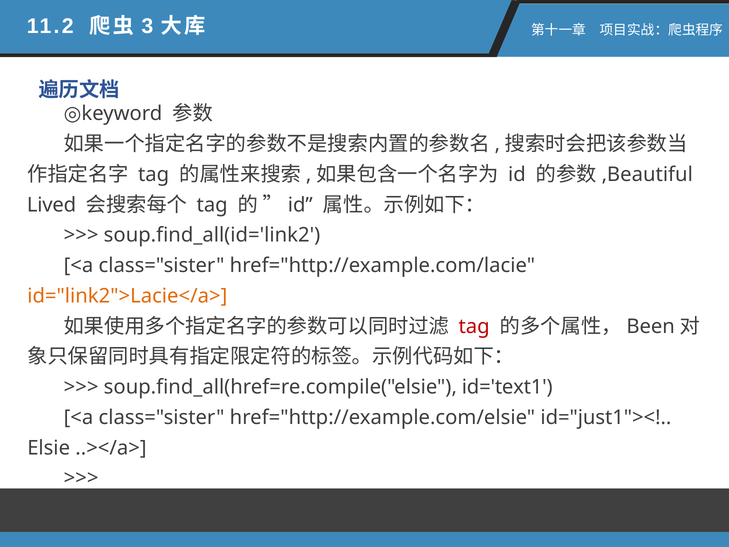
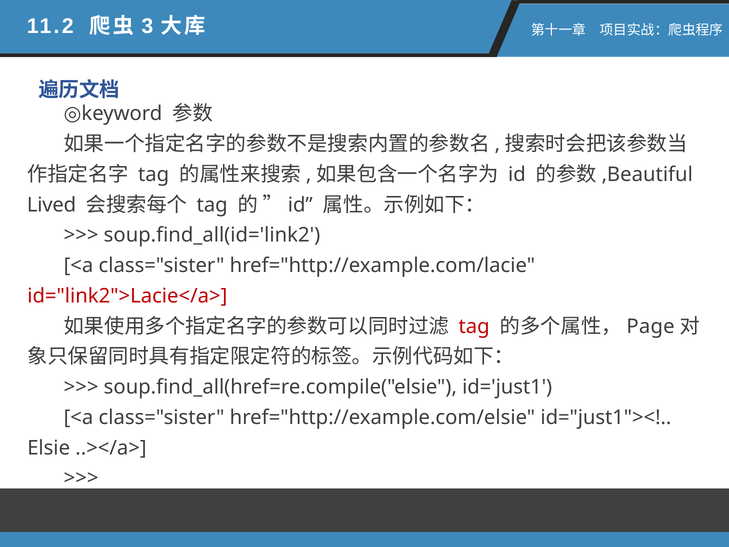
id="link2">Lacie</a> colour: orange -> red (127, 296)
Been: Been -> Page (651, 326)
id='text1: id='text1 -> id='just1 (507, 387)
